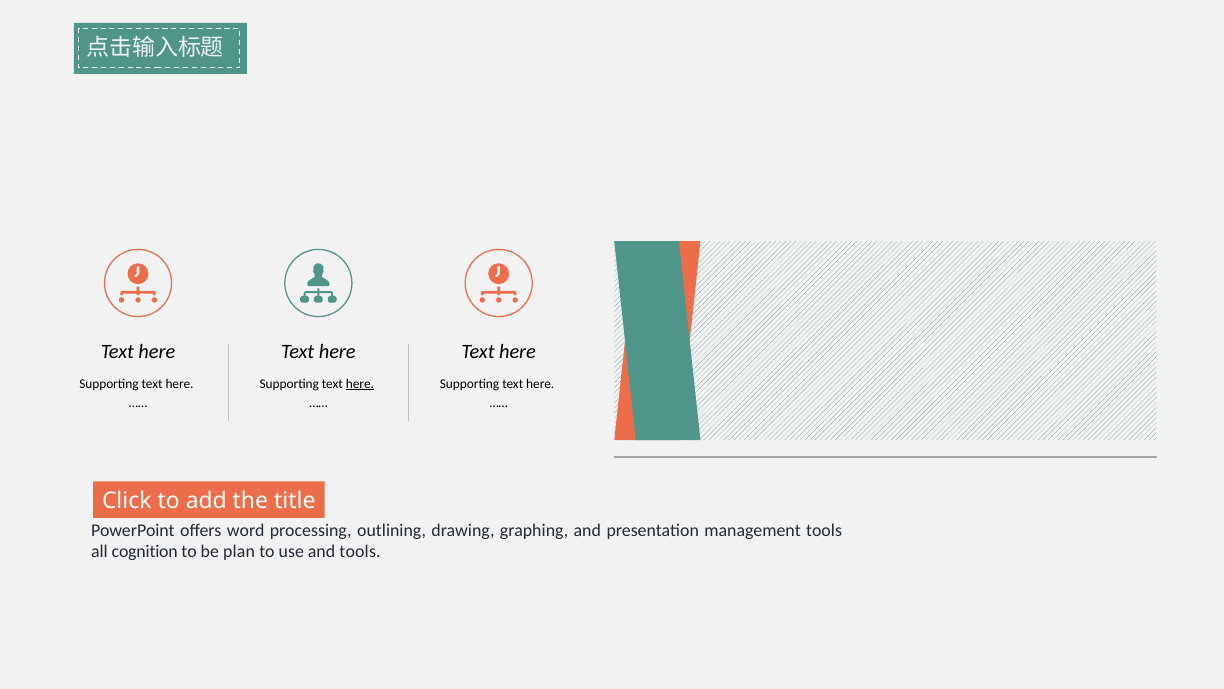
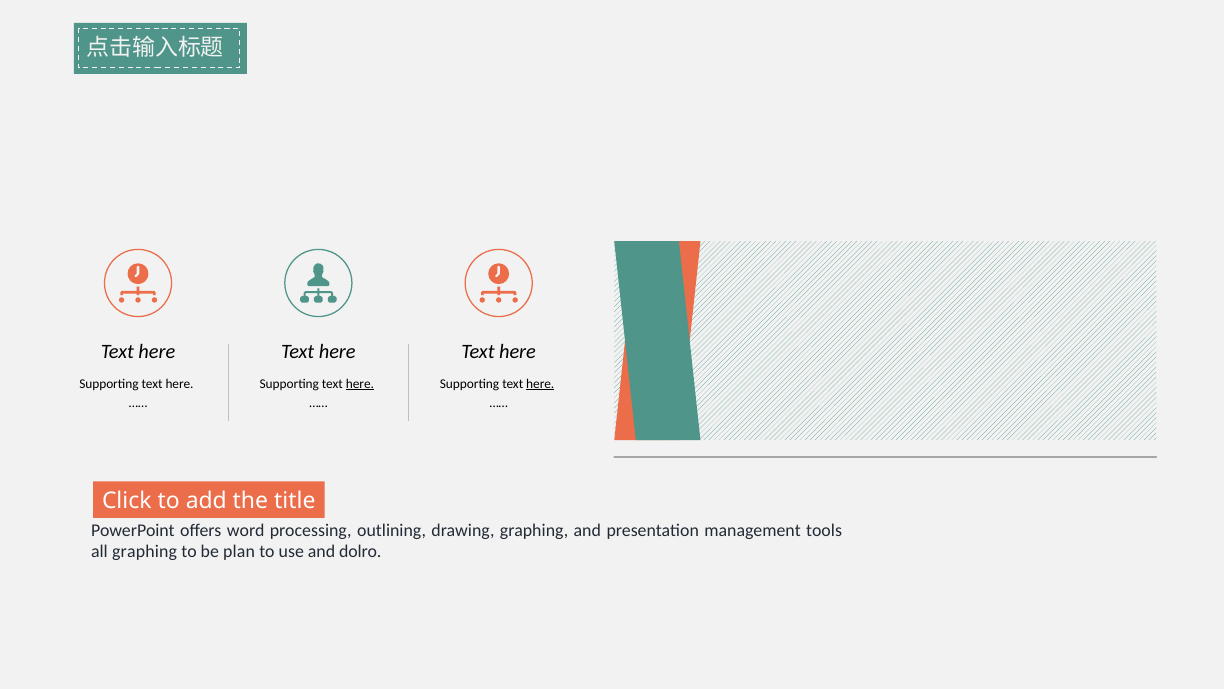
here underline: none -> present (540, 384)
all cognition: cognition -> graphing (145, 551)
and tools: tools -> dolro (360, 551)
